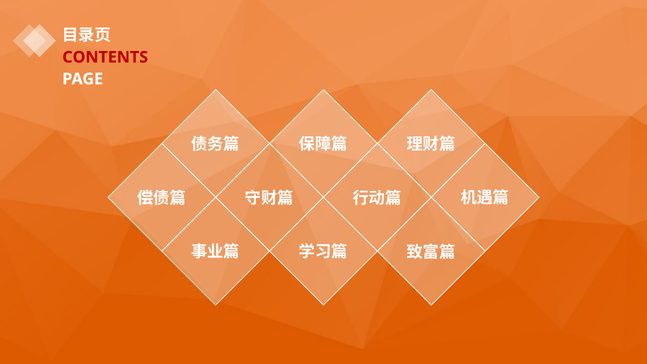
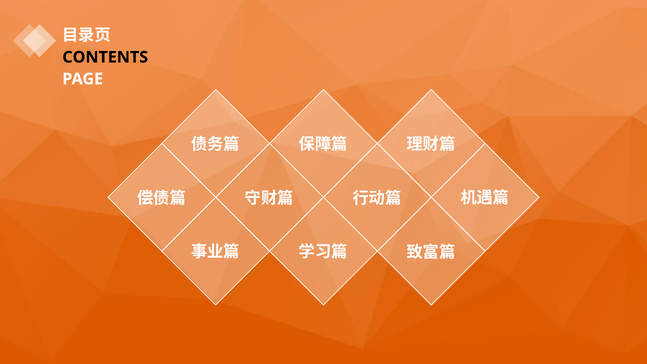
CONTENTS colour: red -> black (105, 57)
